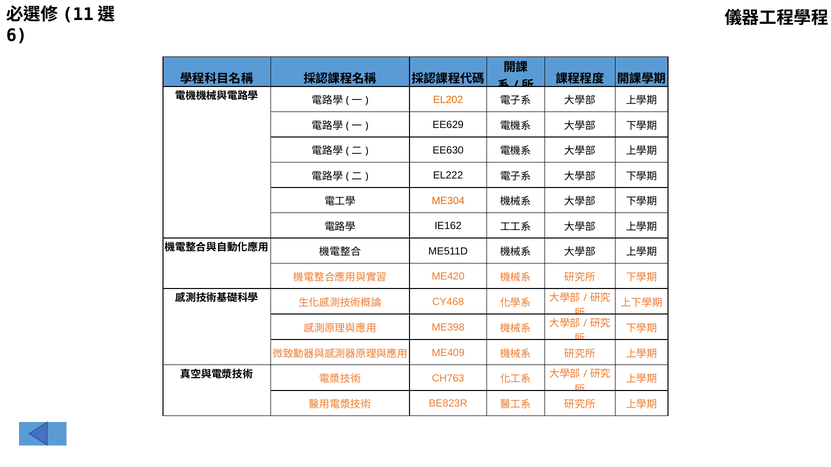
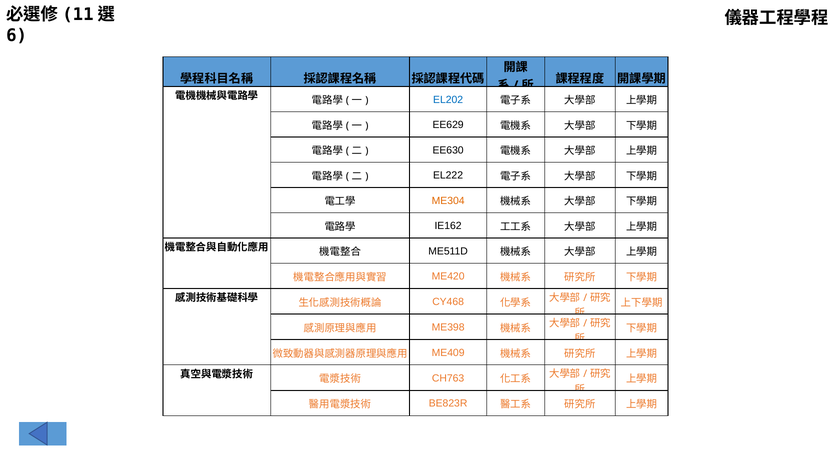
EL202 colour: orange -> blue (448, 100)
